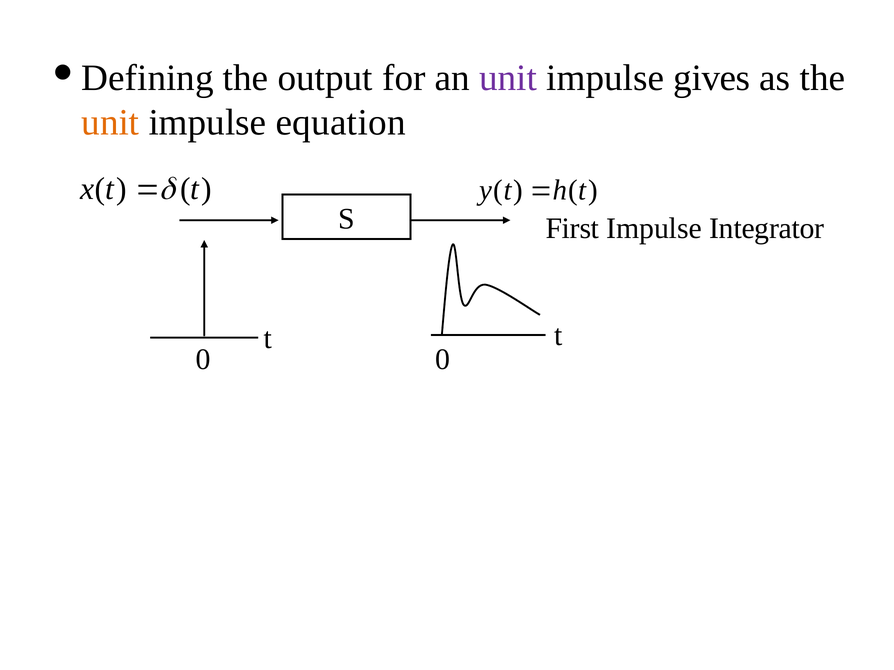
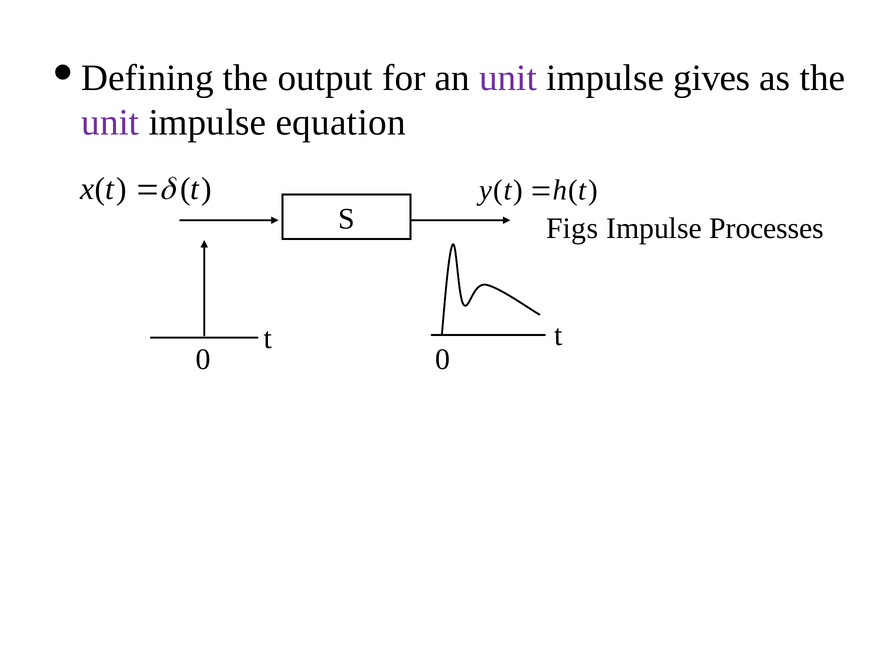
unit colour: orange -> purple (110, 123)
First: First -> Figs (572, 229)
Integrator: Integrator -> Processes (767, 229)
